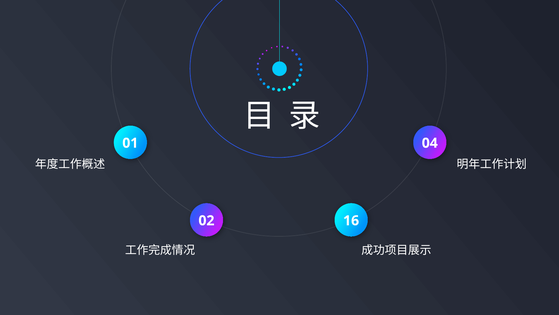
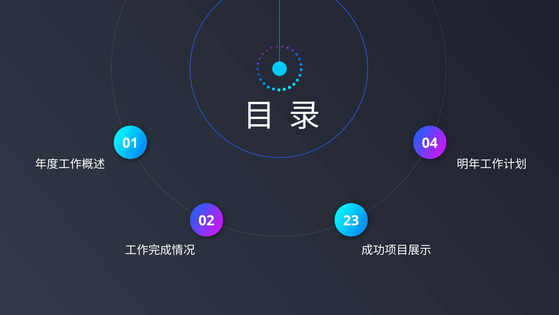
16: 16 -> 23 (351, 220)
